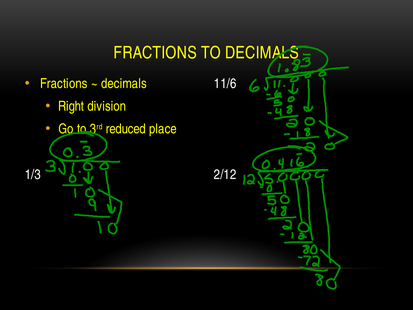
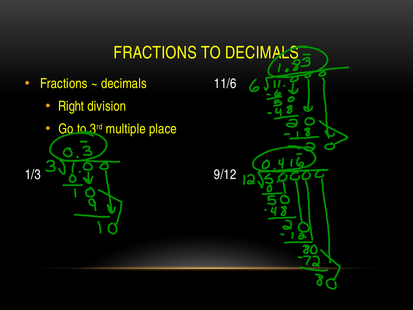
reduced: reduced -> multiple (126, 129)
2/12: 2/12 -> 9/12 (225, 174)
